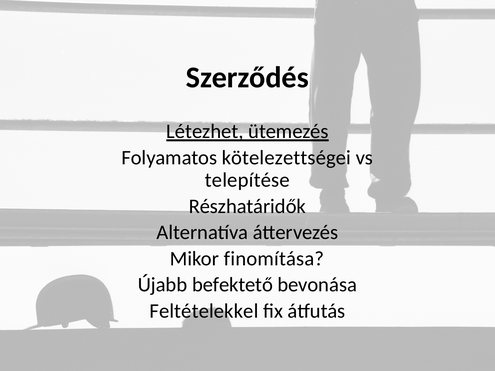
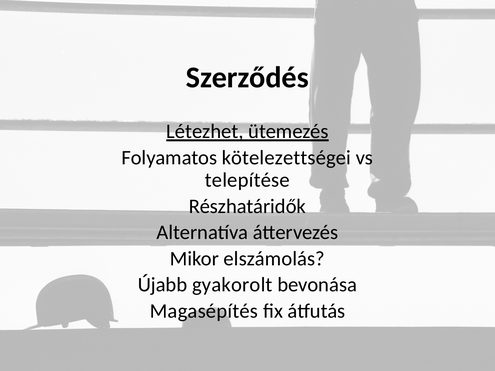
finomítása: finomítása -> elszámolás (274, 259)
befektető: befektető -> gyakorolt (232, 285)
Feltételekkel: Feltételekkel -> Magasépítés (204, 311)
